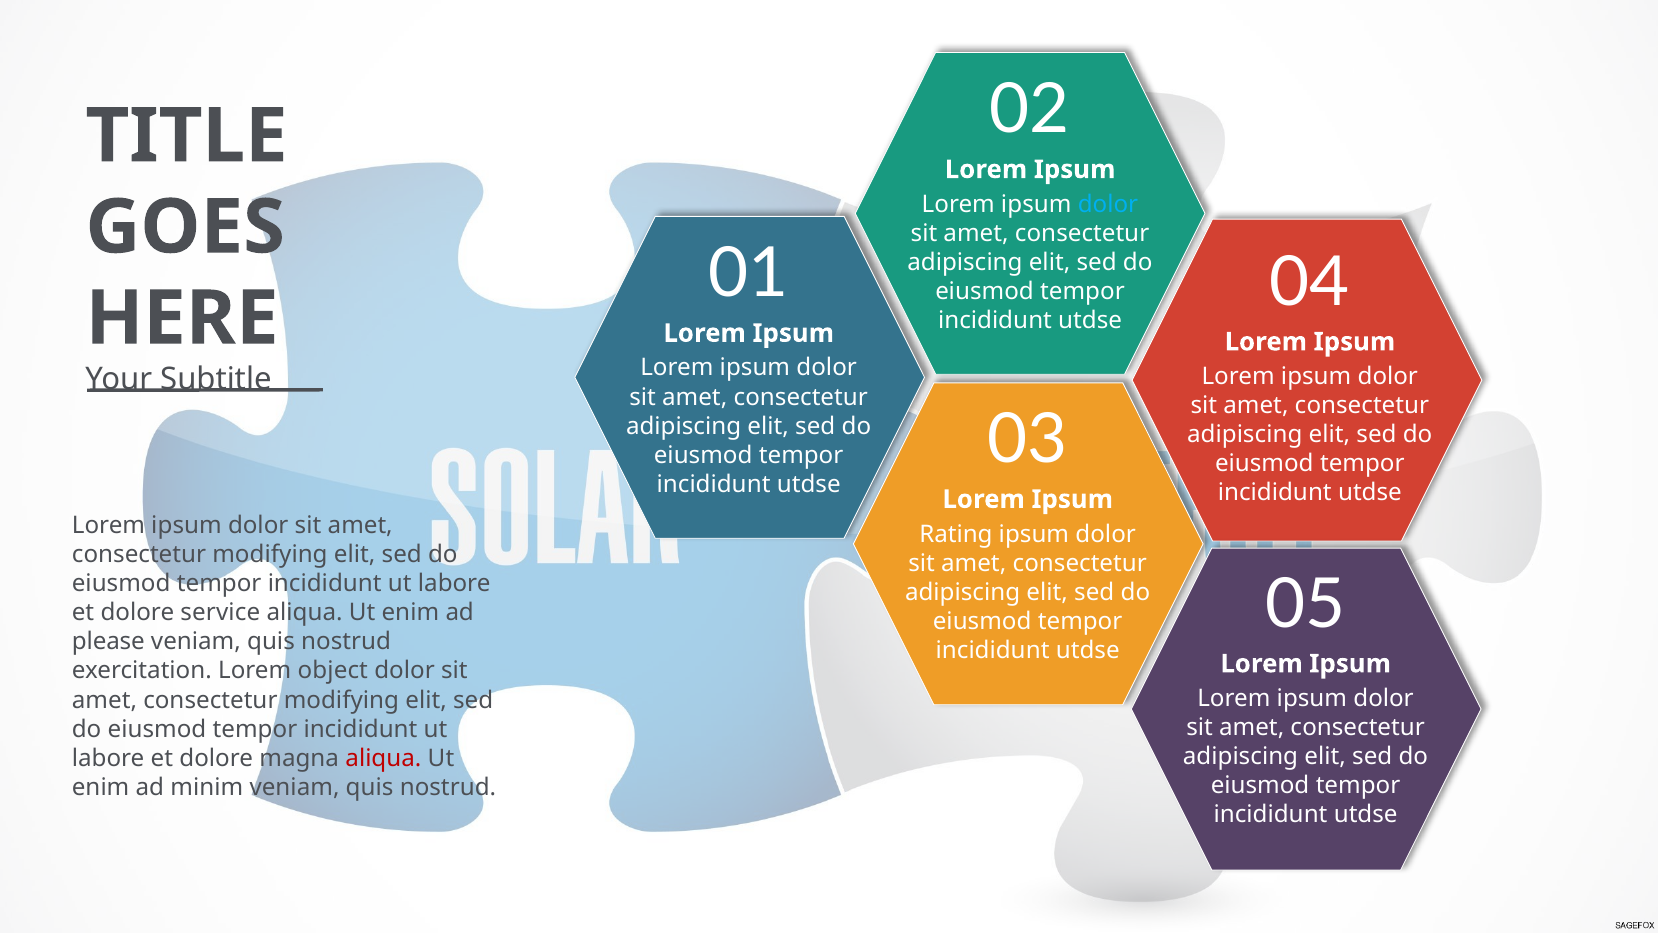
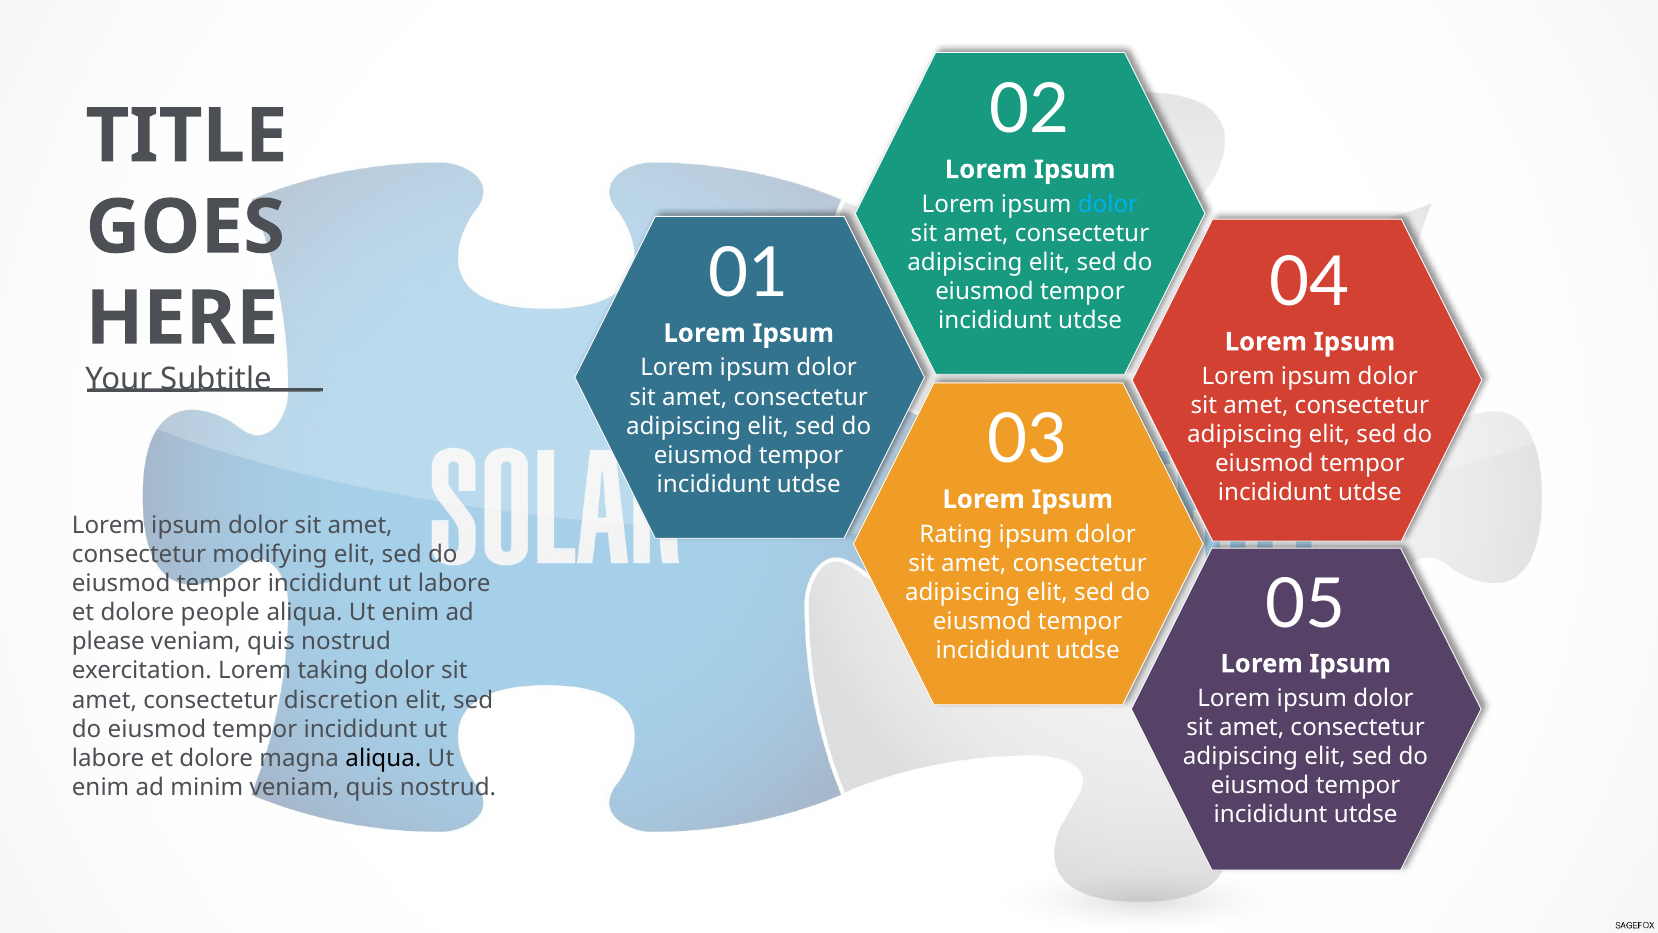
service: service -> people (220, 613)
object: object -> taking (333, 671)
modifying: modifying -> discretion (341, 700)
aliqua colour: red -> black (383, 758)
